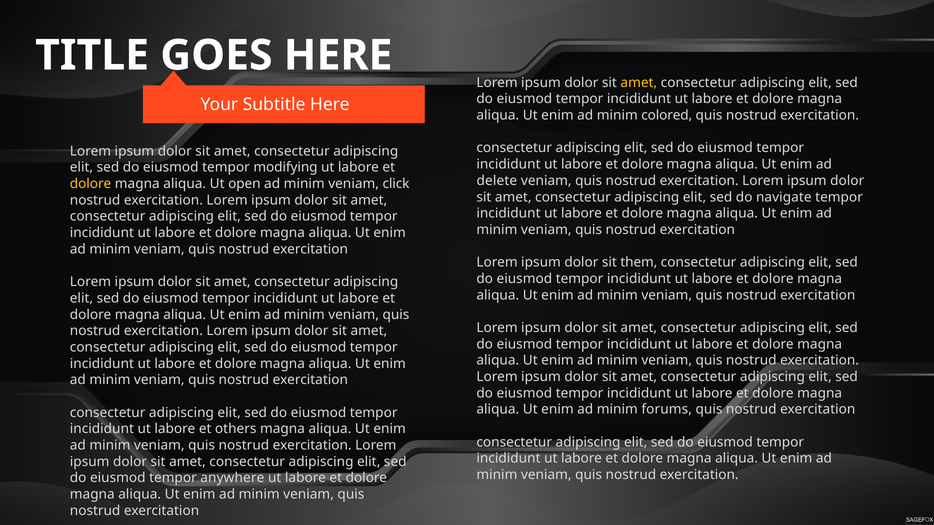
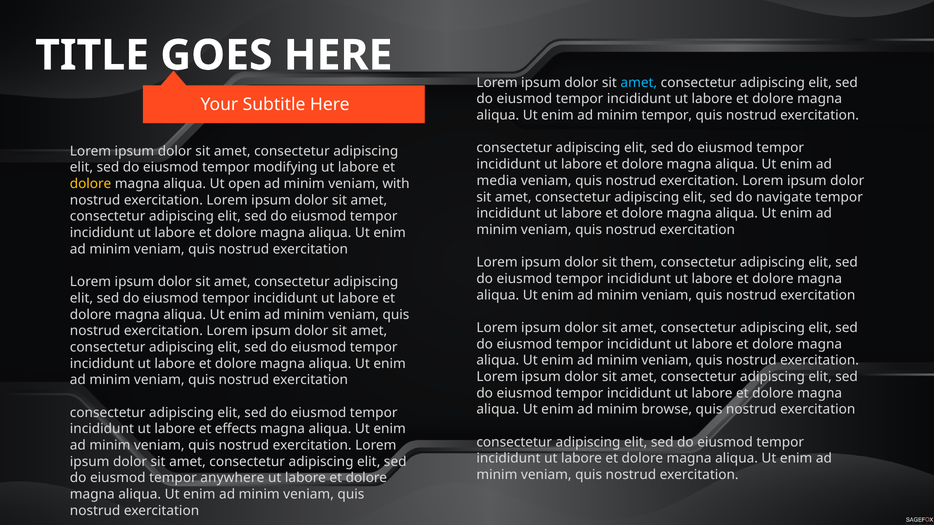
amet colour: yellow -> light blue (639, 83)
minim colored: colored -> tempor (667, 115)
delete: delete -> media (497, 181)
click: click -> with (396, 184)
forums: forums -> browse (667, 410)
others: others -> effects (236, 429)
